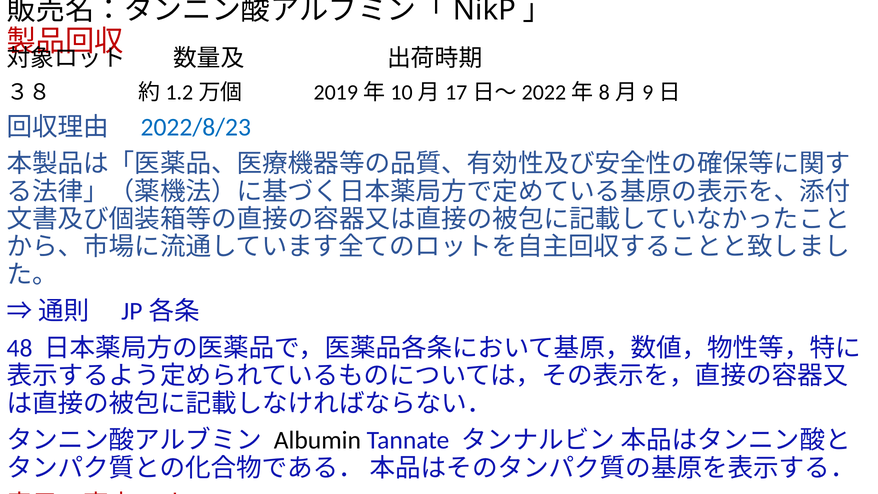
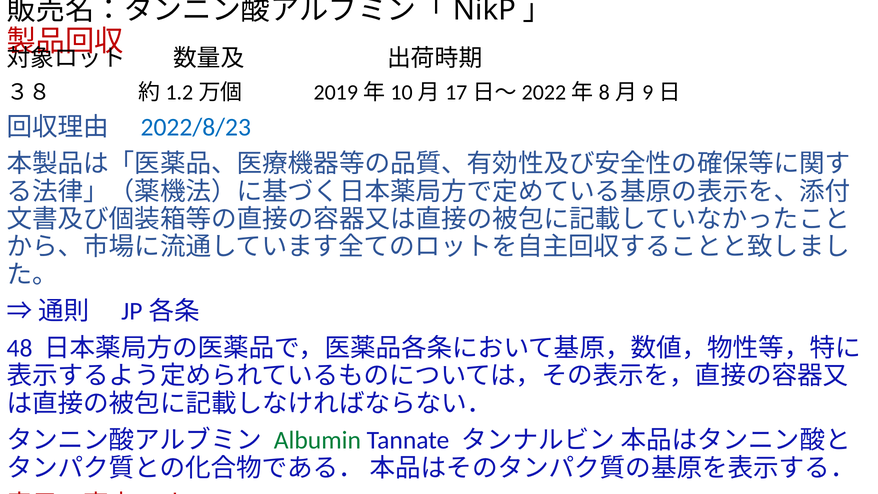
Albumin colour: black -> green (317, 440)
